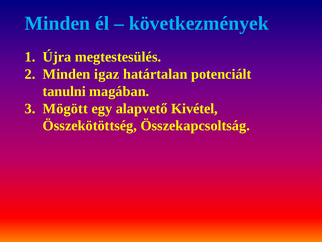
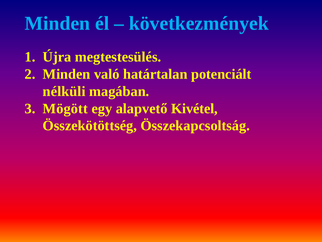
igaz: igaz -> való (107, 74)
tanulni: tanulni -> nélküli (64, 91)
